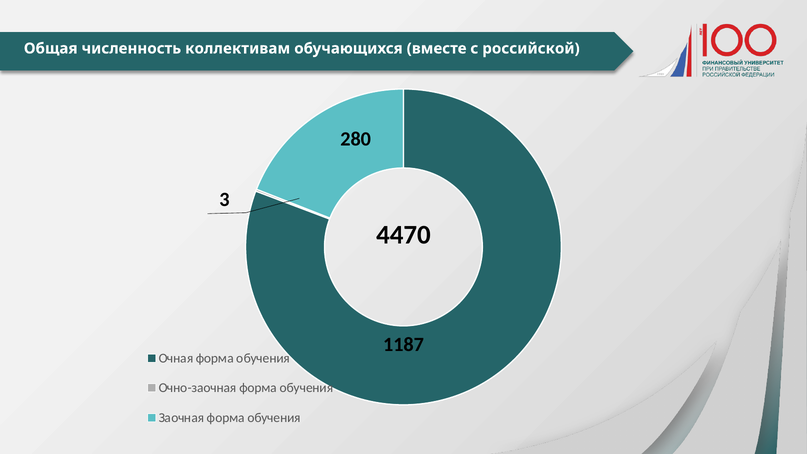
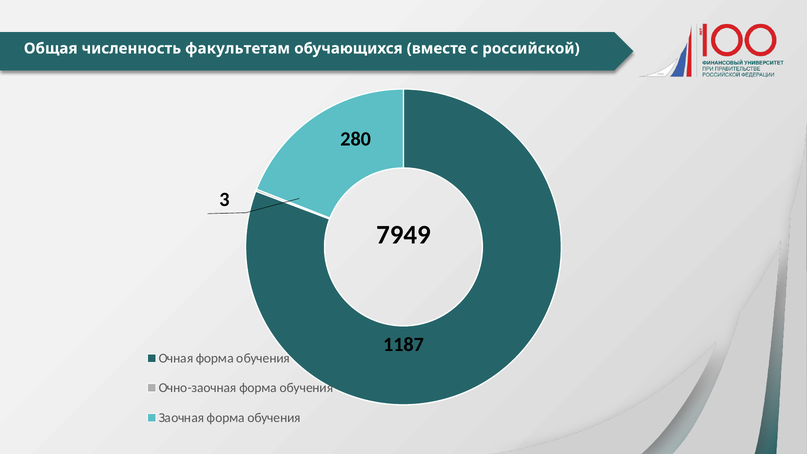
коллективам: коллективам -> факультетам (238, 49)
4470: 4470 -> 7949 (403, 235)
